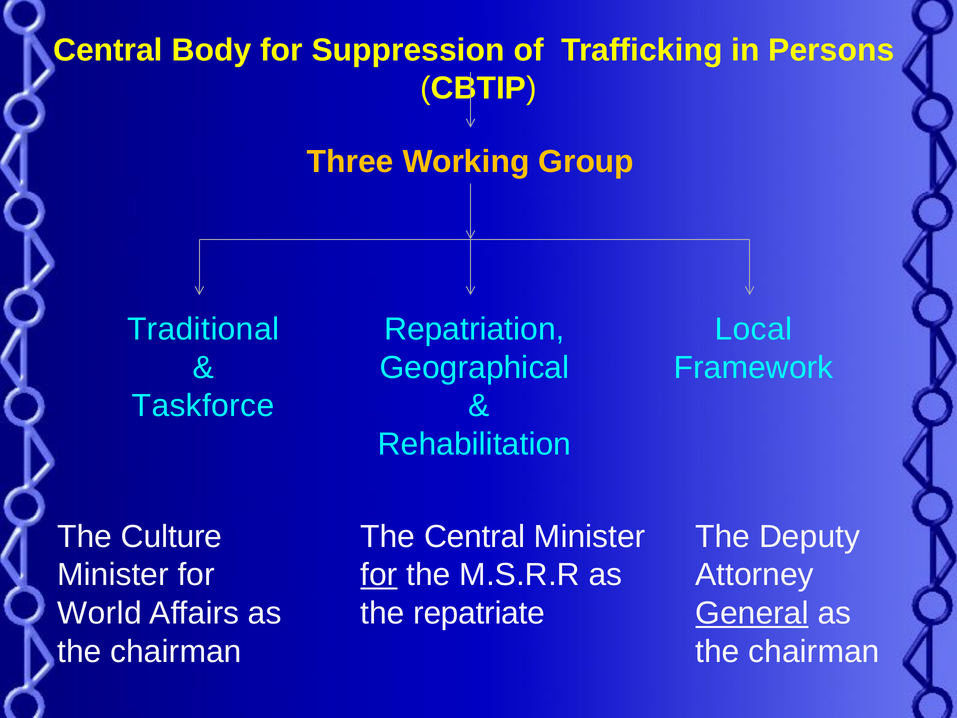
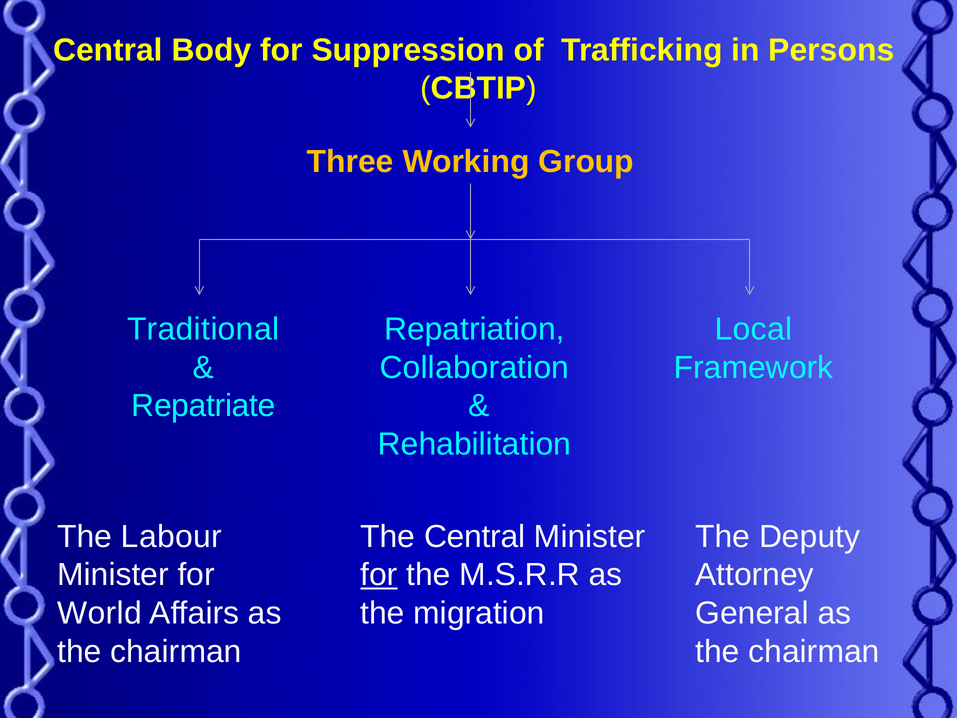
Geographical: Geographical -> Collaboration (474, 367)
Taskforce: Taskforce -> Repatriate (203, 406)
Culture: Culture -> Labour (171, 536)
repatriate: repatriate -> migration (479, 613)
General underline: present -> none (752, 613)
